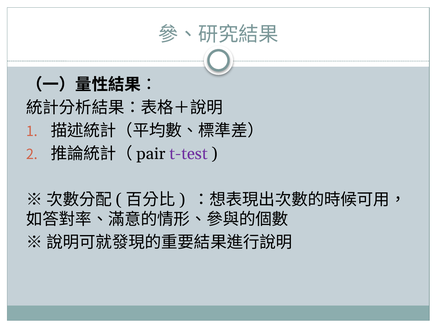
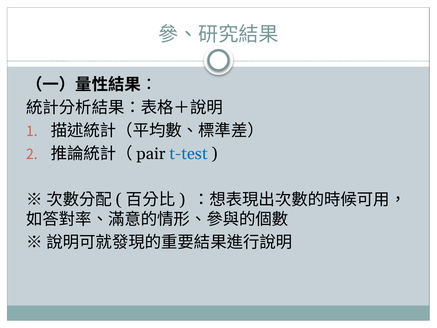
t-test colour: purple -> blue (189, 154)
